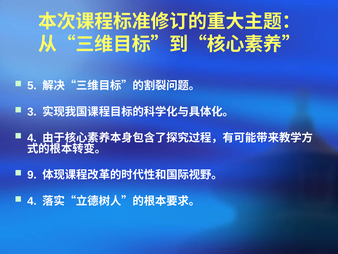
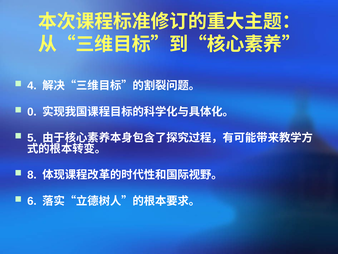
5: 5 -> 4 (32, 85)
3: 3 -> 0 (32, 112)
4: 4 -> 5 (32, 138)
9: 9 -> 8 (32, 175)
4: 4 -> 6 (32, 201)
